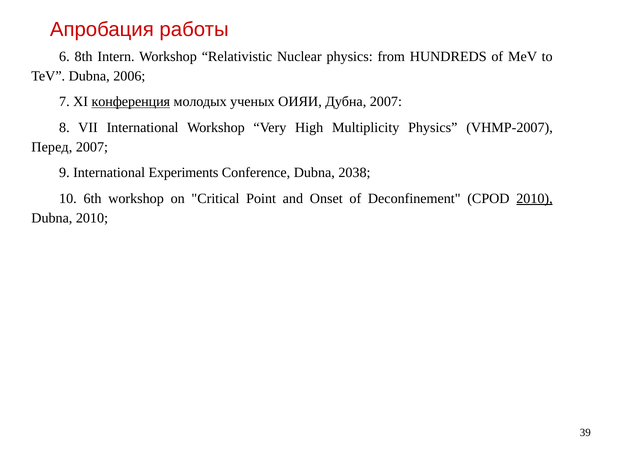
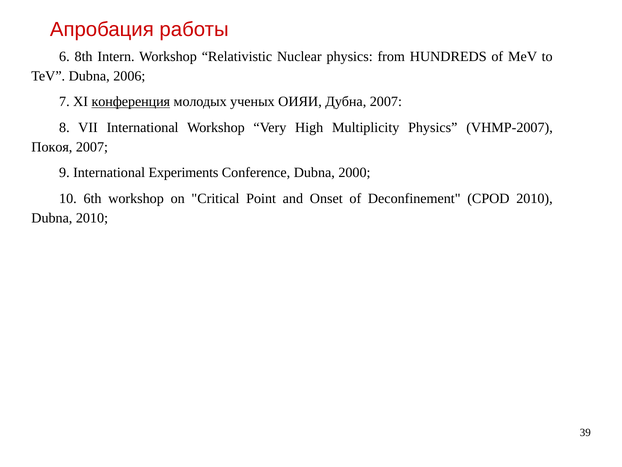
Перед: Перед -> Покоя (52, 147)
2038: 2038 -> 2000 (354, 172)
2010 underline: present -> none (535, 198)
